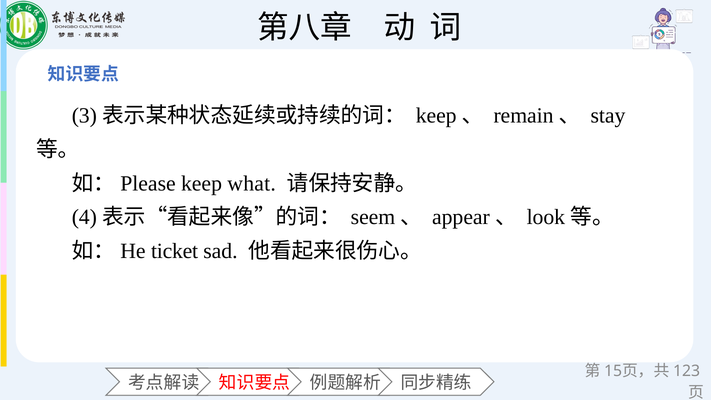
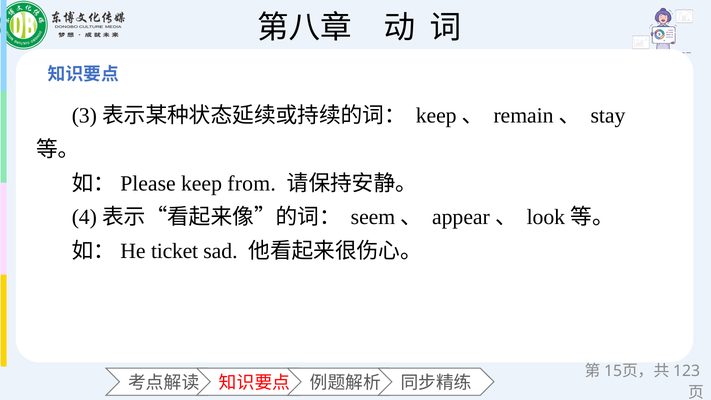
what: what -> from (252, 183)
